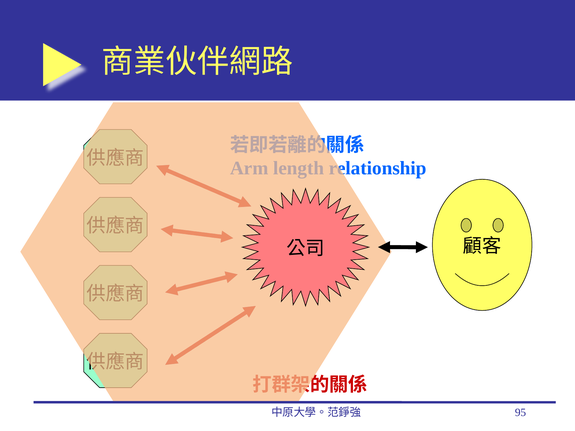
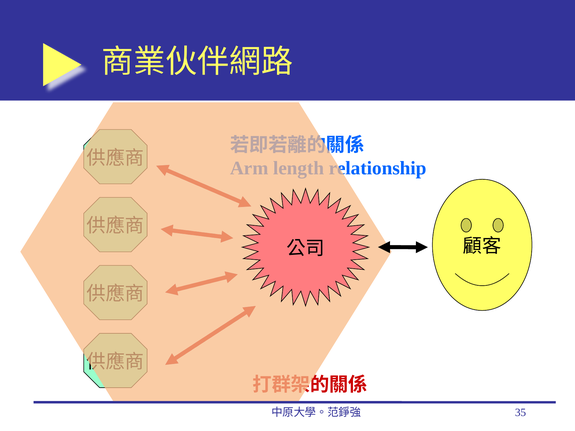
95: 95 -> 35 (521, 413)
